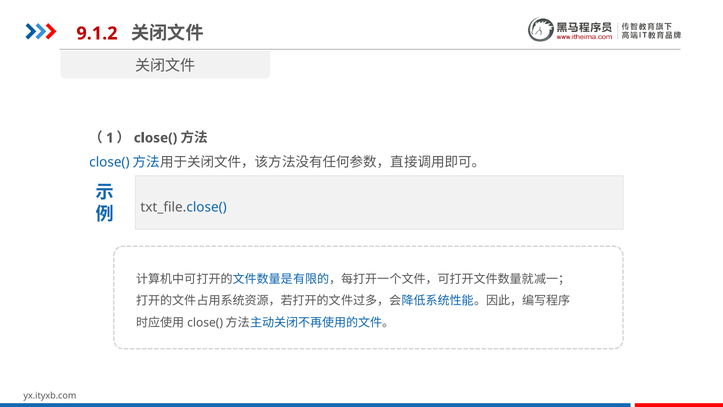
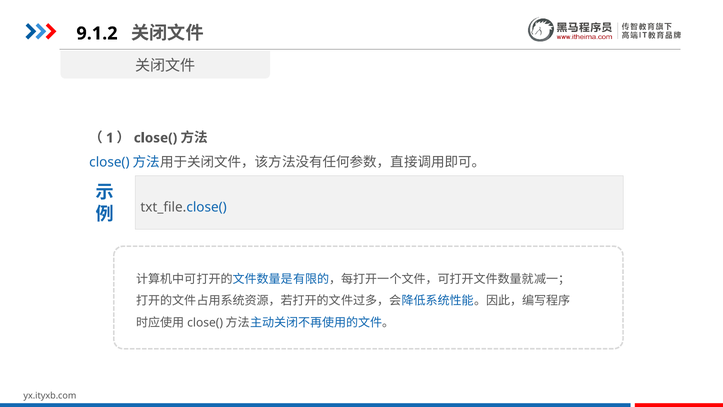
9.1.2 colour: red -> black (97, 33)
